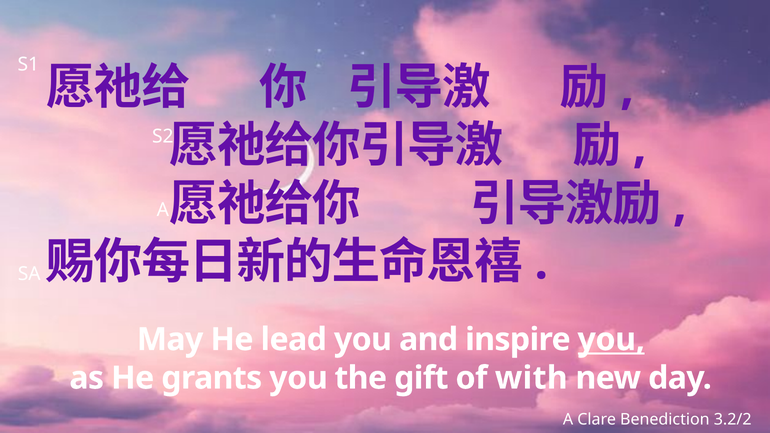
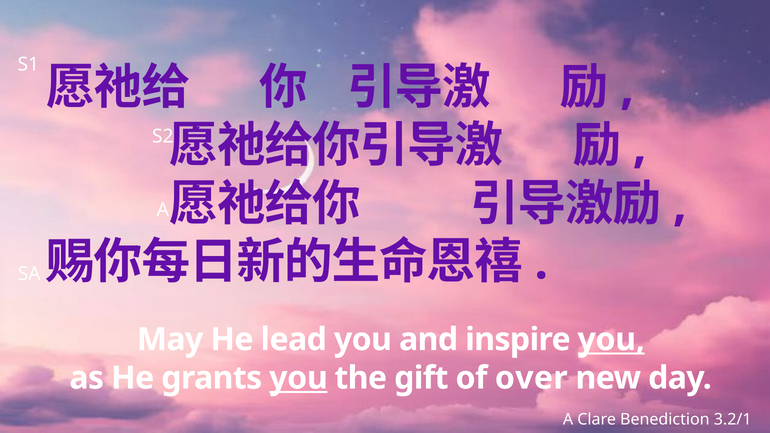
you underline: none -> present (298, 378)
with: with -> over (531, 378)
3.2/2: 3.2/2 -> 3.2/1 (733, 420)
